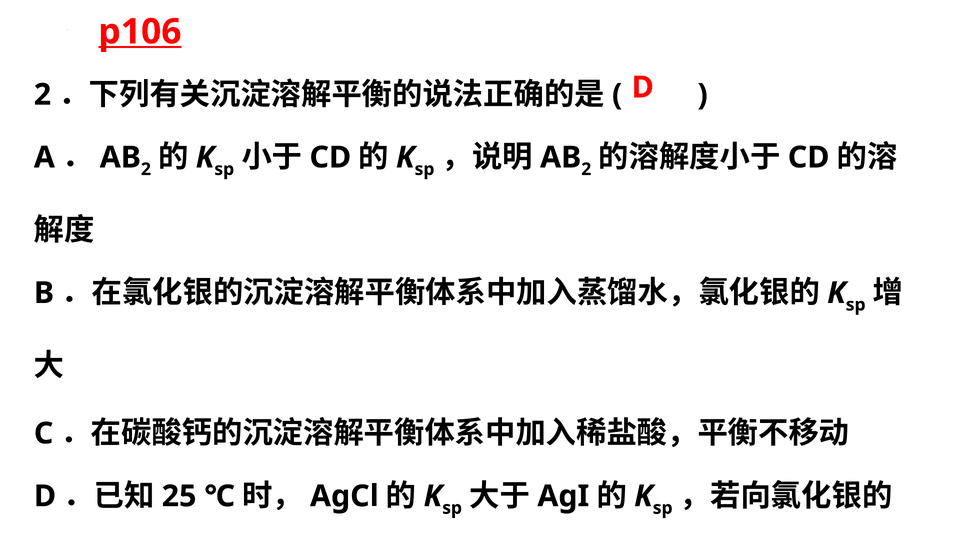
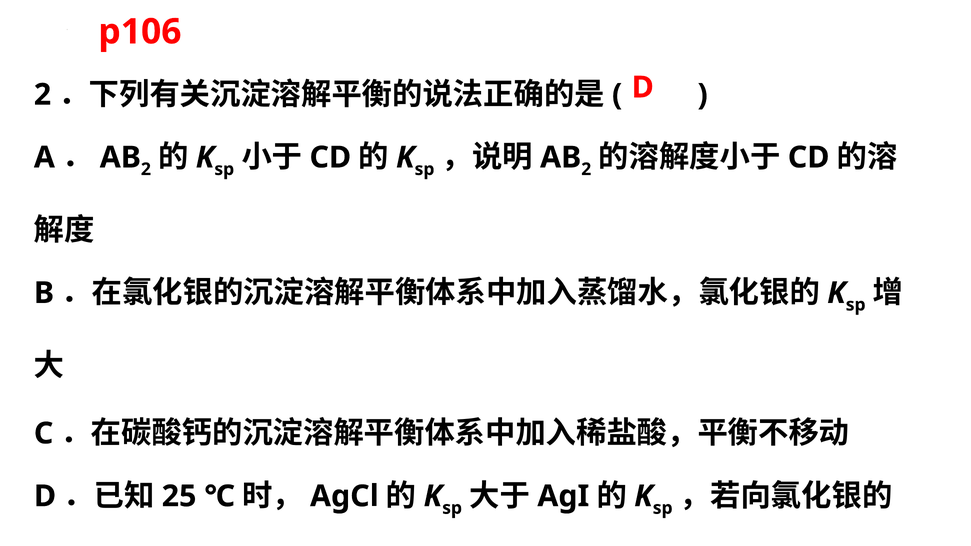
p106 underline: present -> none (140, 32)
